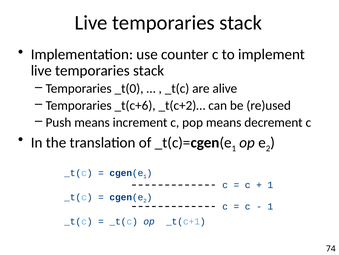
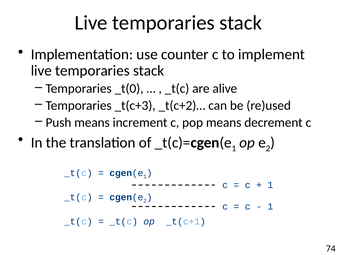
_t(c+6: _t(c+6 -> _t(c+3 (135, 105)
